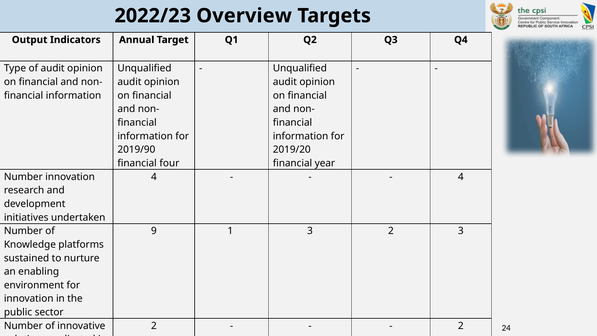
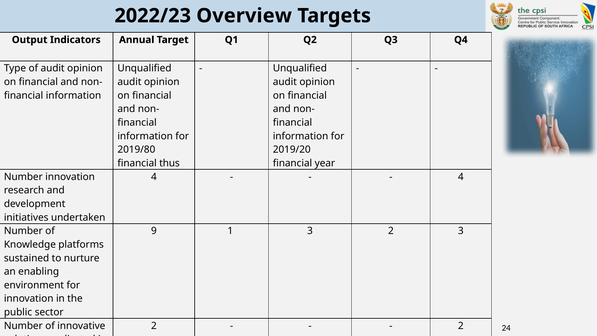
2019/90: 2019/90 -> 2019/80 (136, 150)
four: four -> thus (170, 163)
